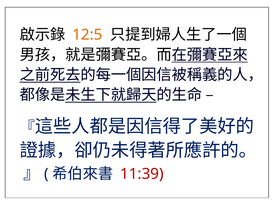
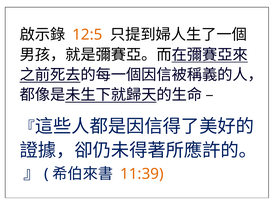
11:39 colour: red -> orange (142, 174)
